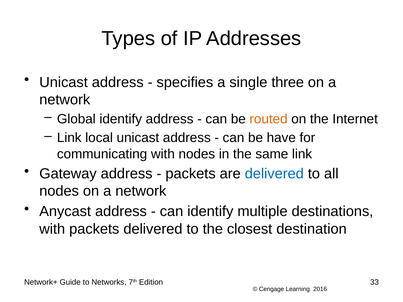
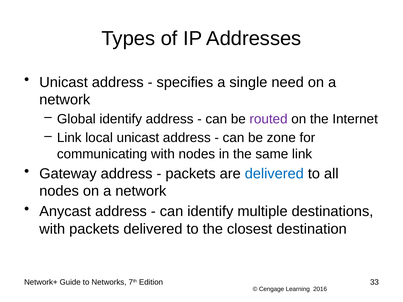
three: three -> need (288, 82)
routed colour: orange -> purple (269, 119)
have: have -> zone (281, 138)
